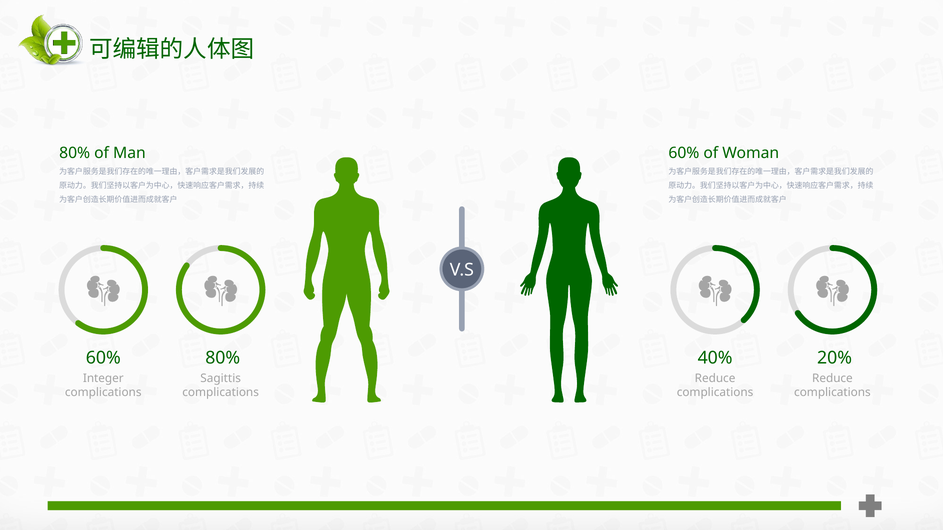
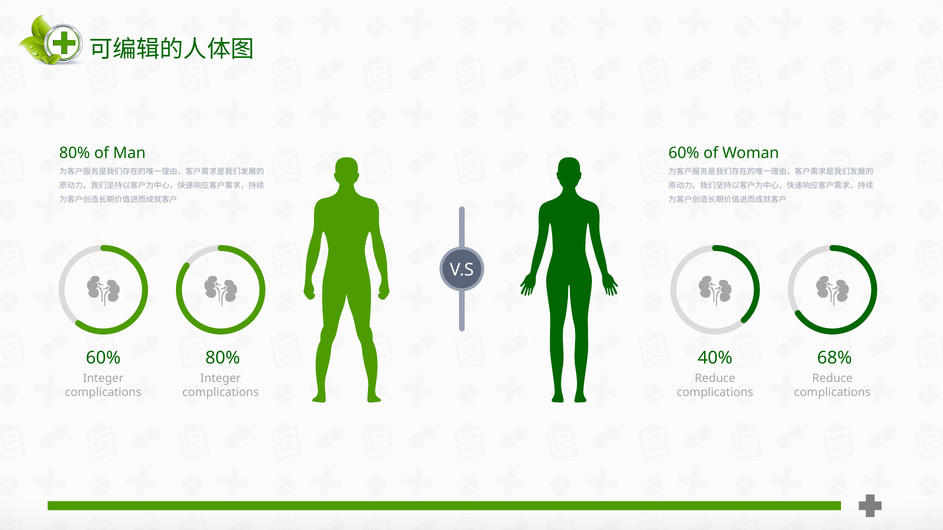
20%: 20% -> 68% (835, 358)
Sagittis: Sagittis -> Integer (221, 378)
